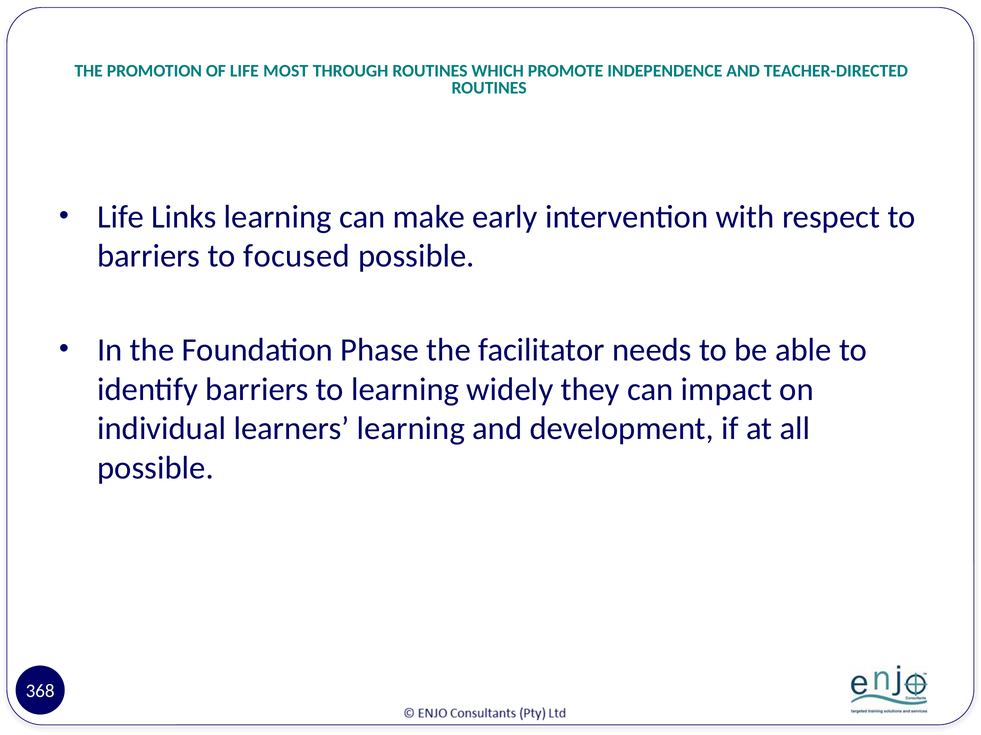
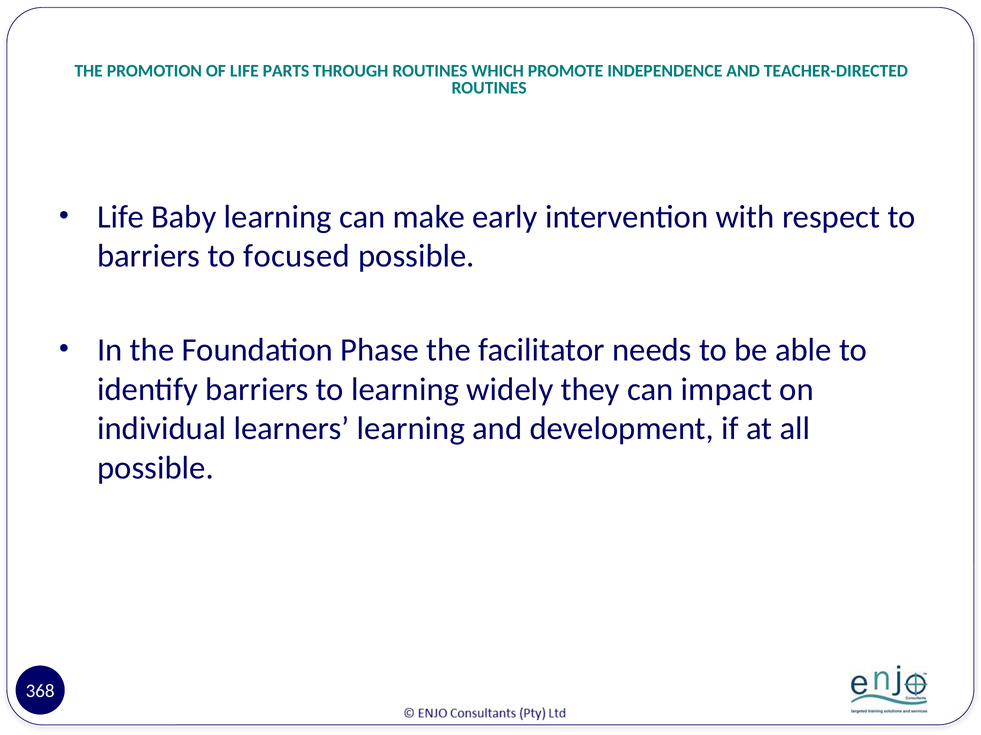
MOST: MOST -> PARTS (286, 71)
Links: Links -> Baby (184, 217)
